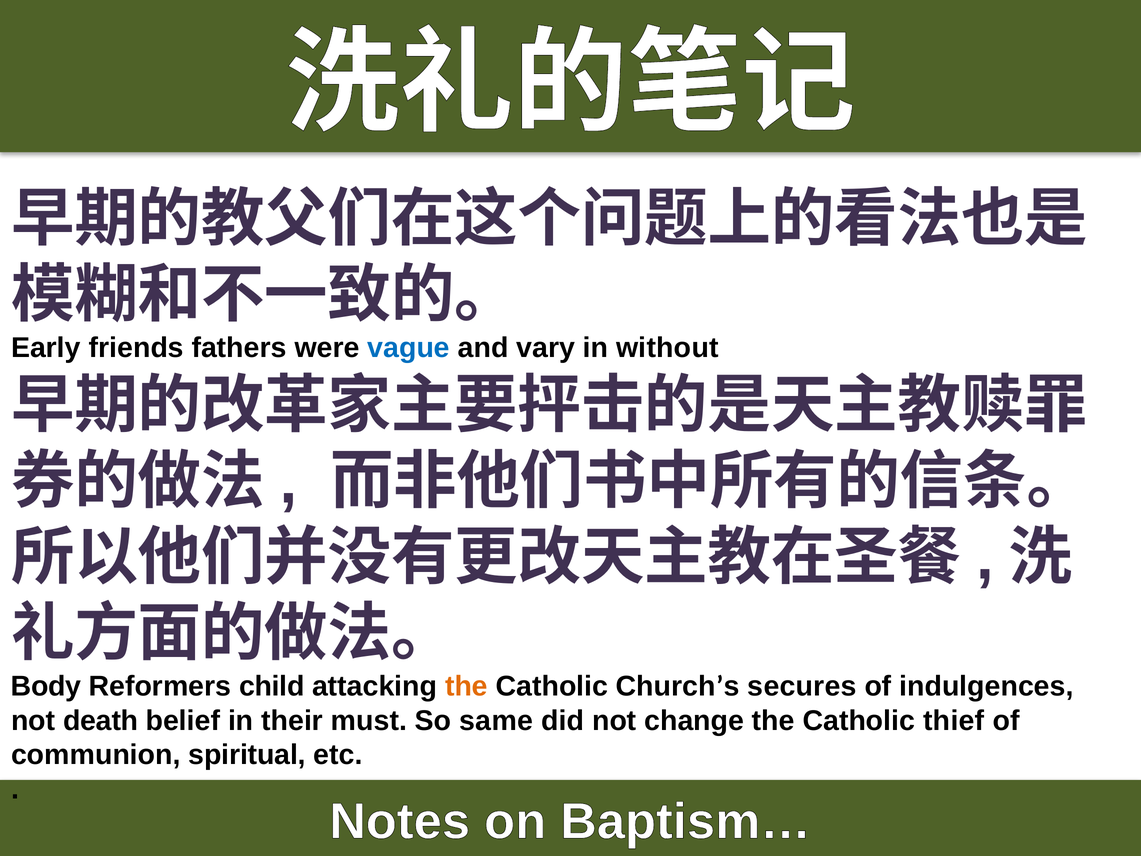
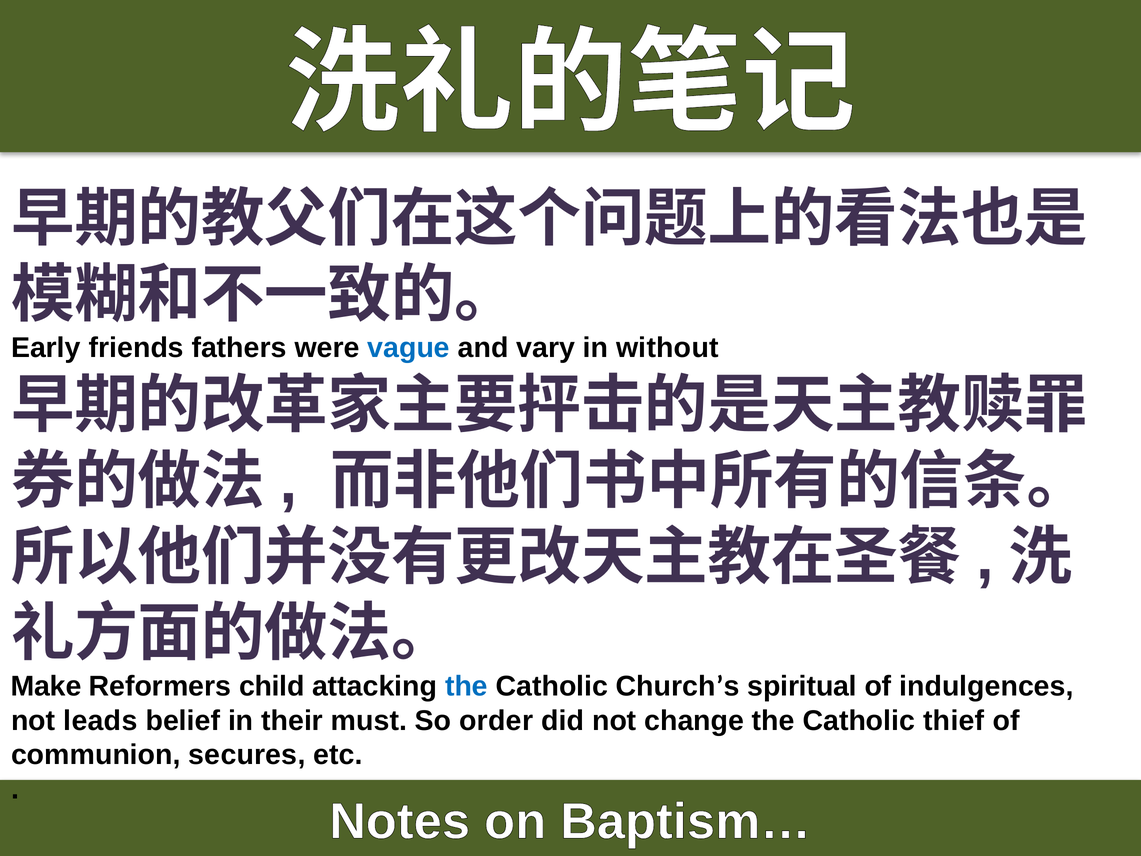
Body: Body -> Make (46, 686)
the colour: orange -> blue (466, 686)
secures: secures -> spiritual (802, 686)
death: death -> leads (100, 721)
same: same -> order (496, 721)
spiritual: spiritual -> secures (247, 755)
